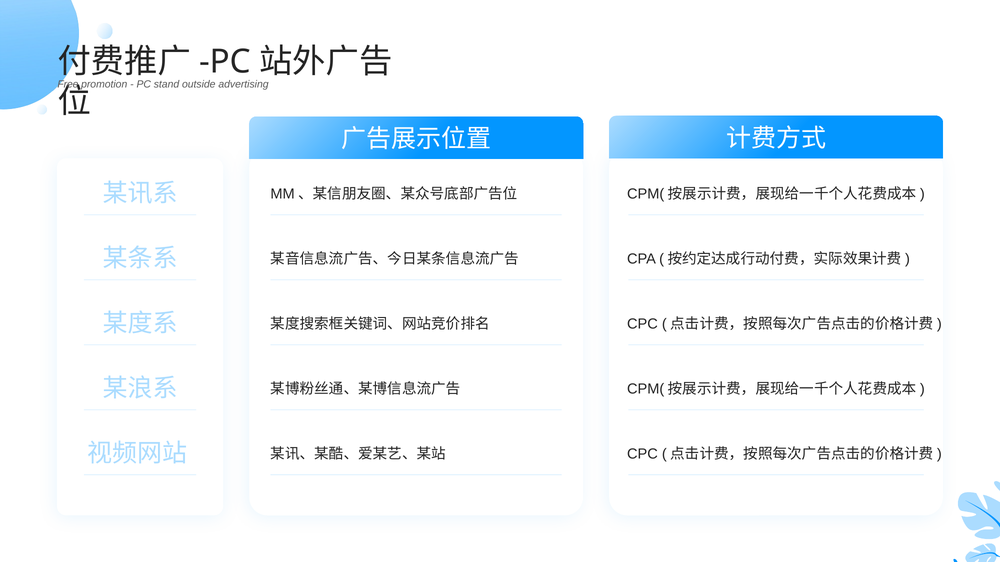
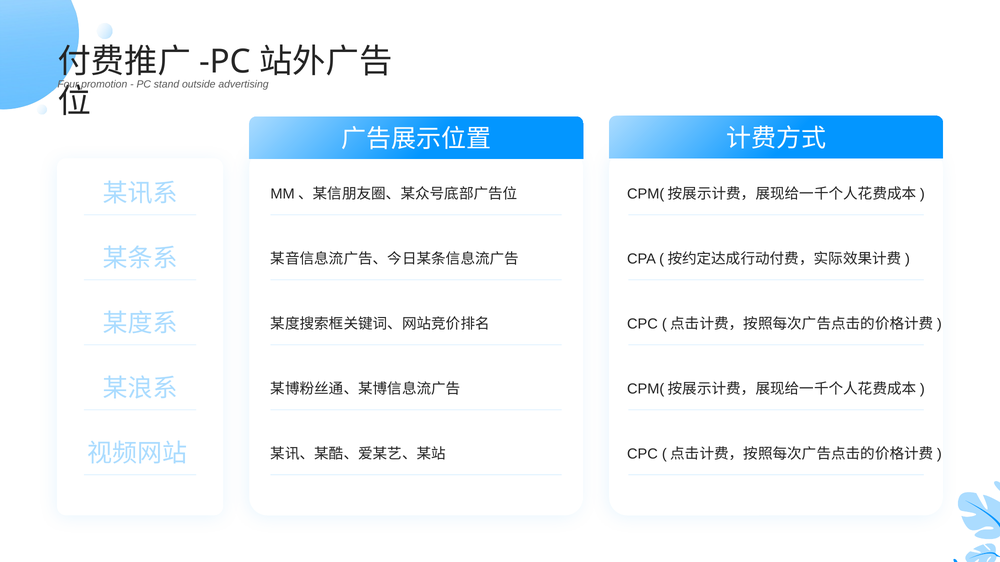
Free: Free -> Four (68, 84)
